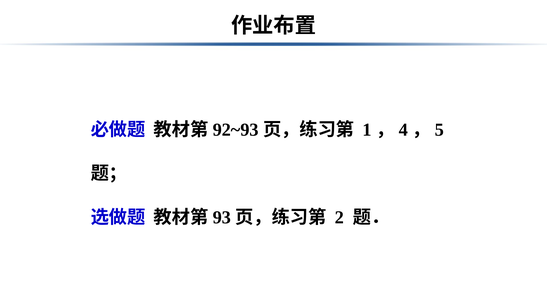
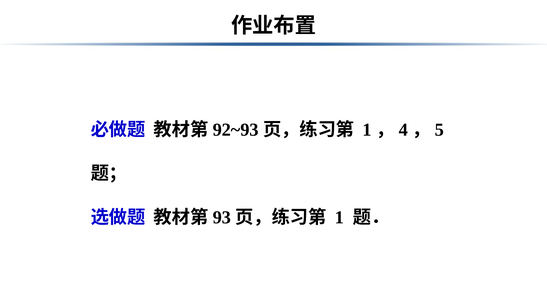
2: 2 -> 1 (340, 217)
